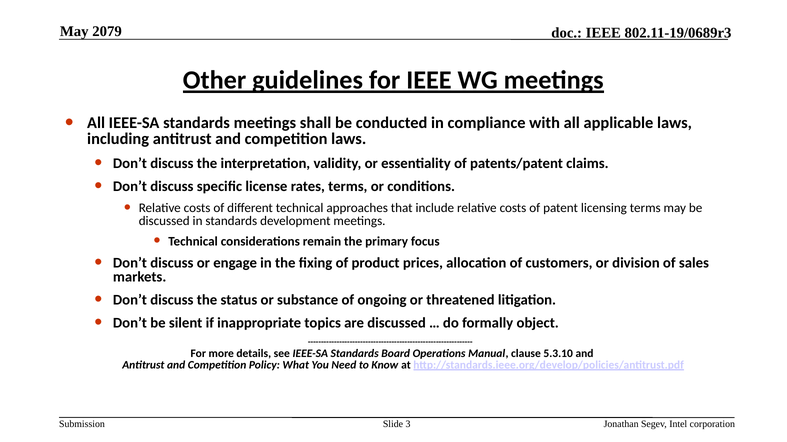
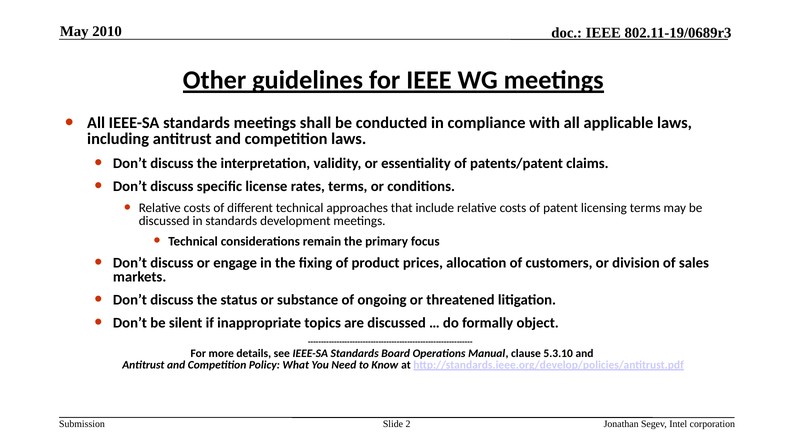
2079: 2079 -> 2010 (107, 31)
3: 3 -> 2 (408, 425)
